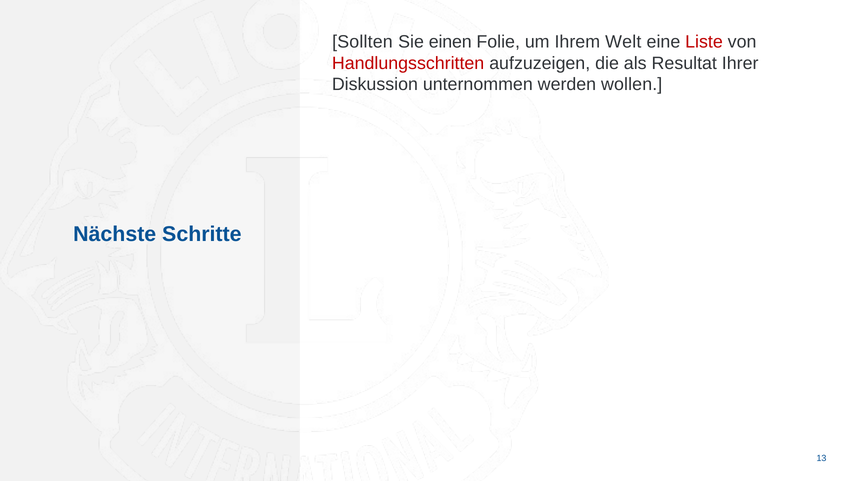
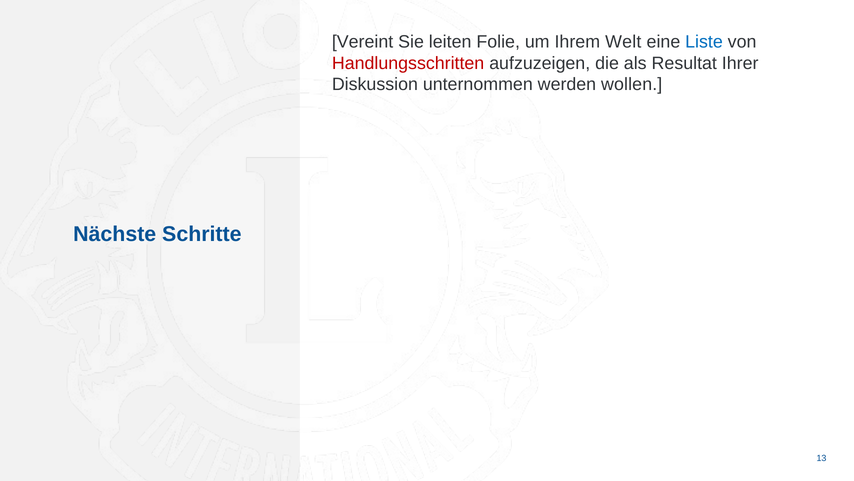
Sollten: Sollten -> Vereint (363, 42)
einen: einen -> leiten (450, 42)
Liste colour: red -> blue (704, 42)
